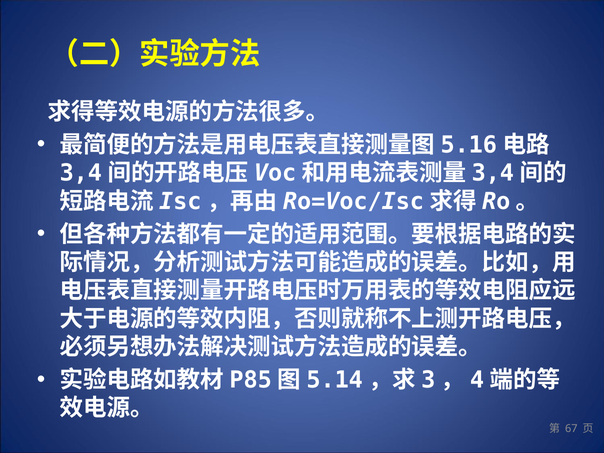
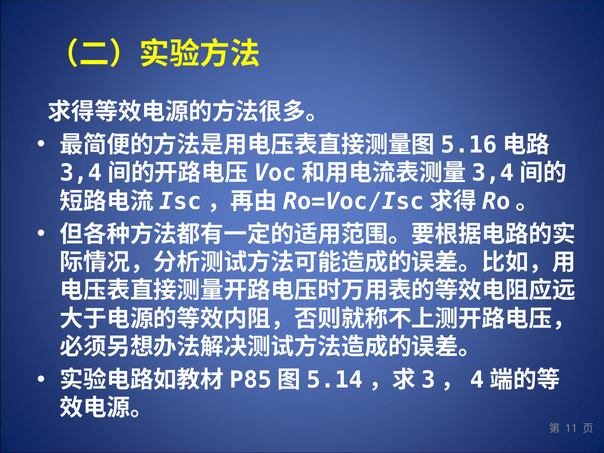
67: 67 -> 11 (571, 429)
